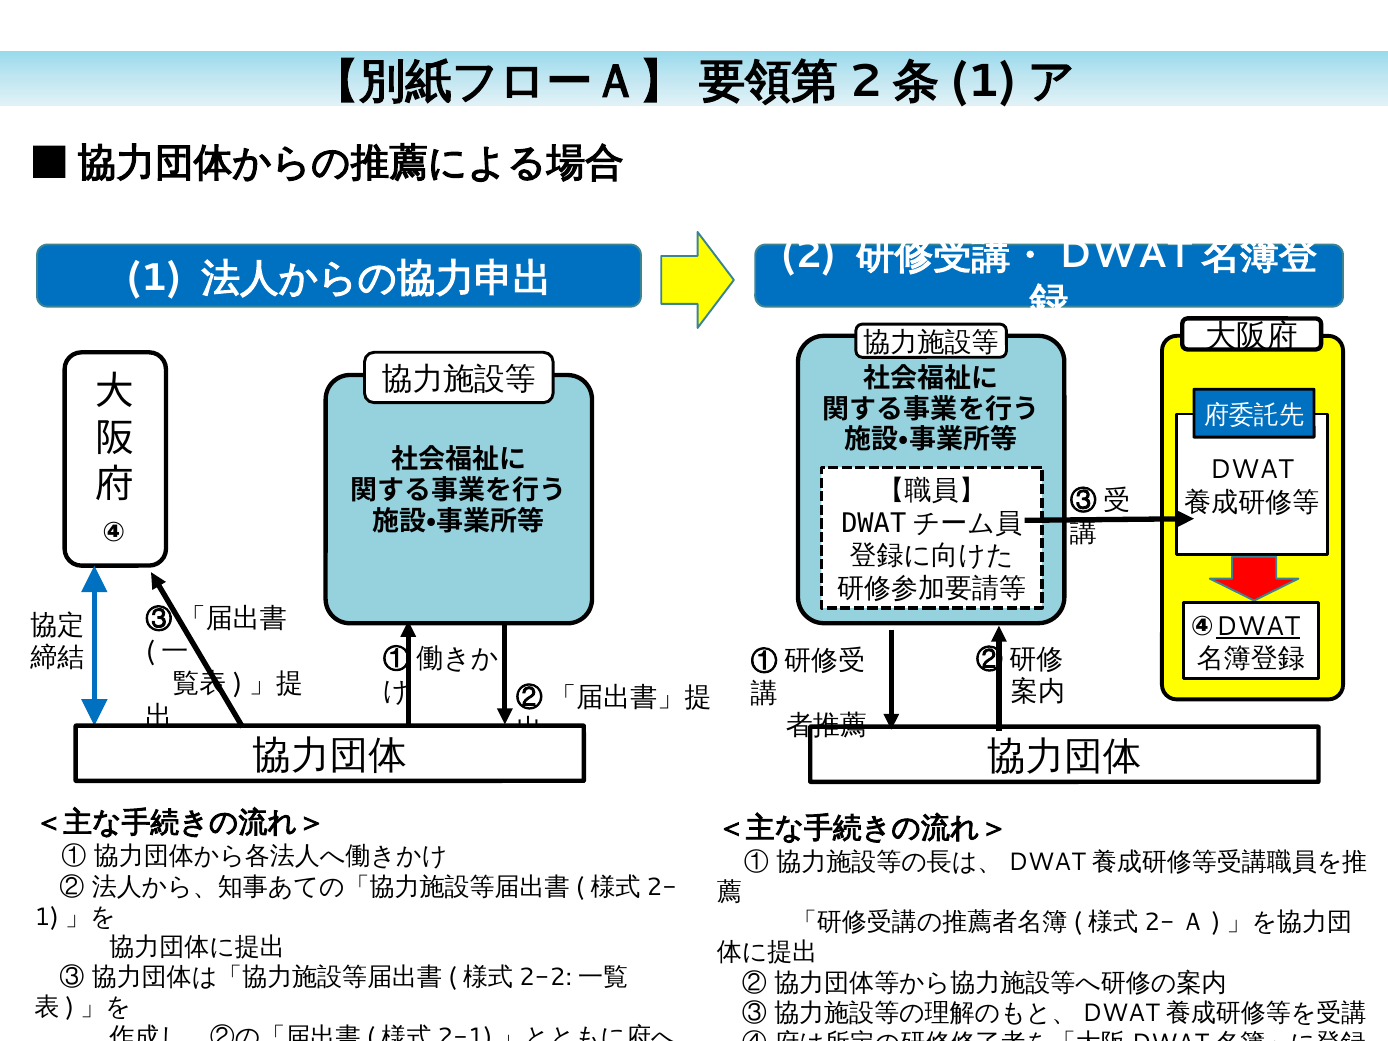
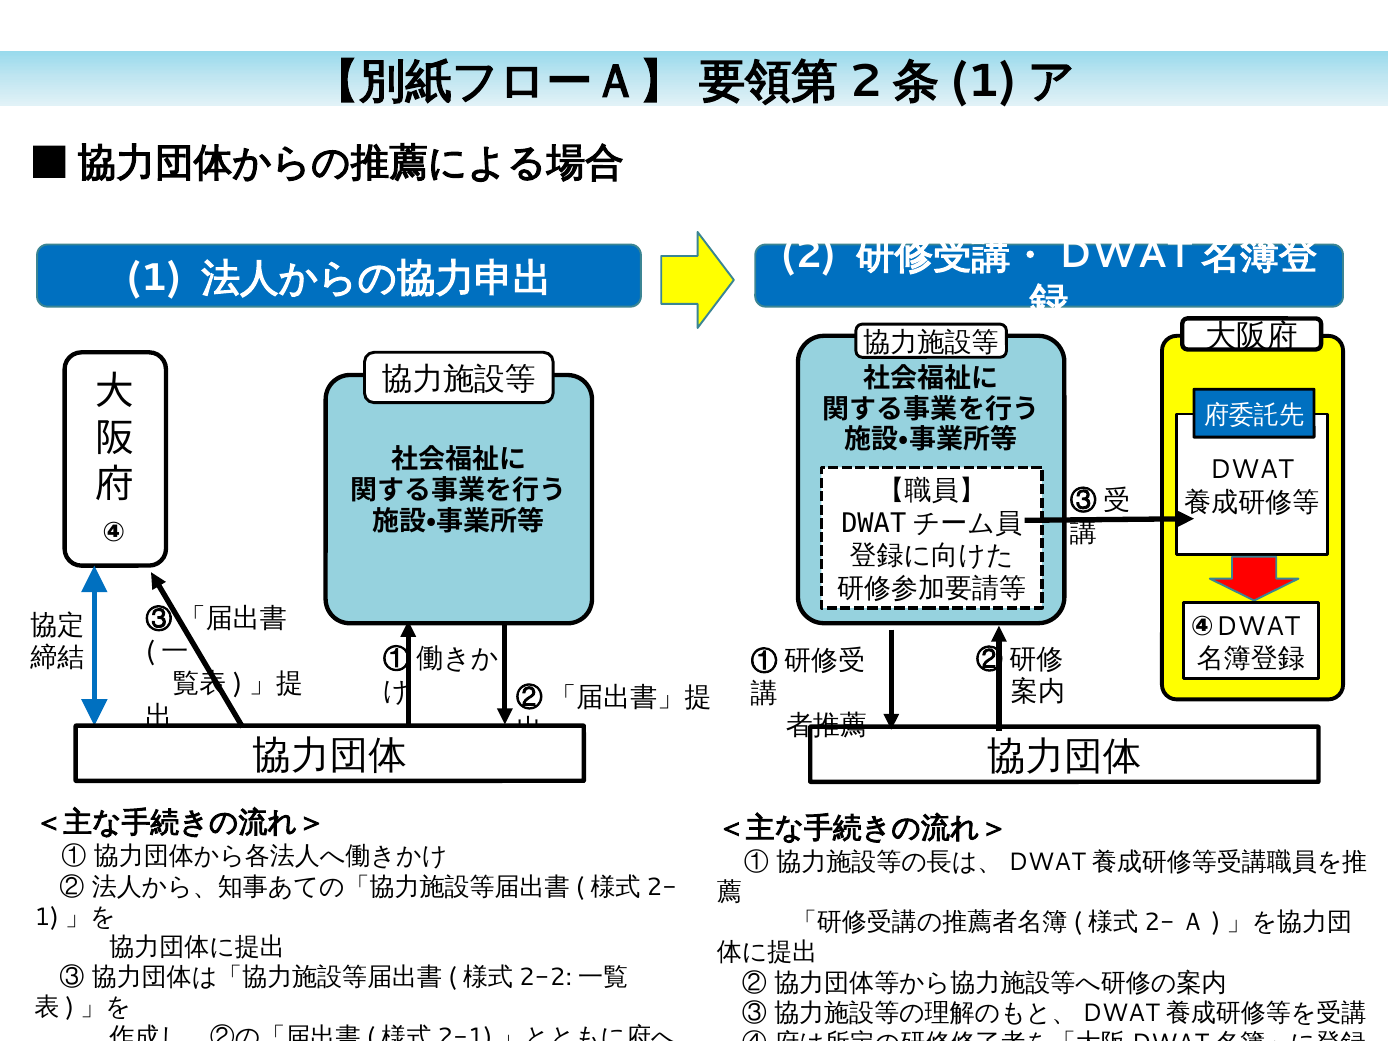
DWAT underline: present -> none (1258, 626)
